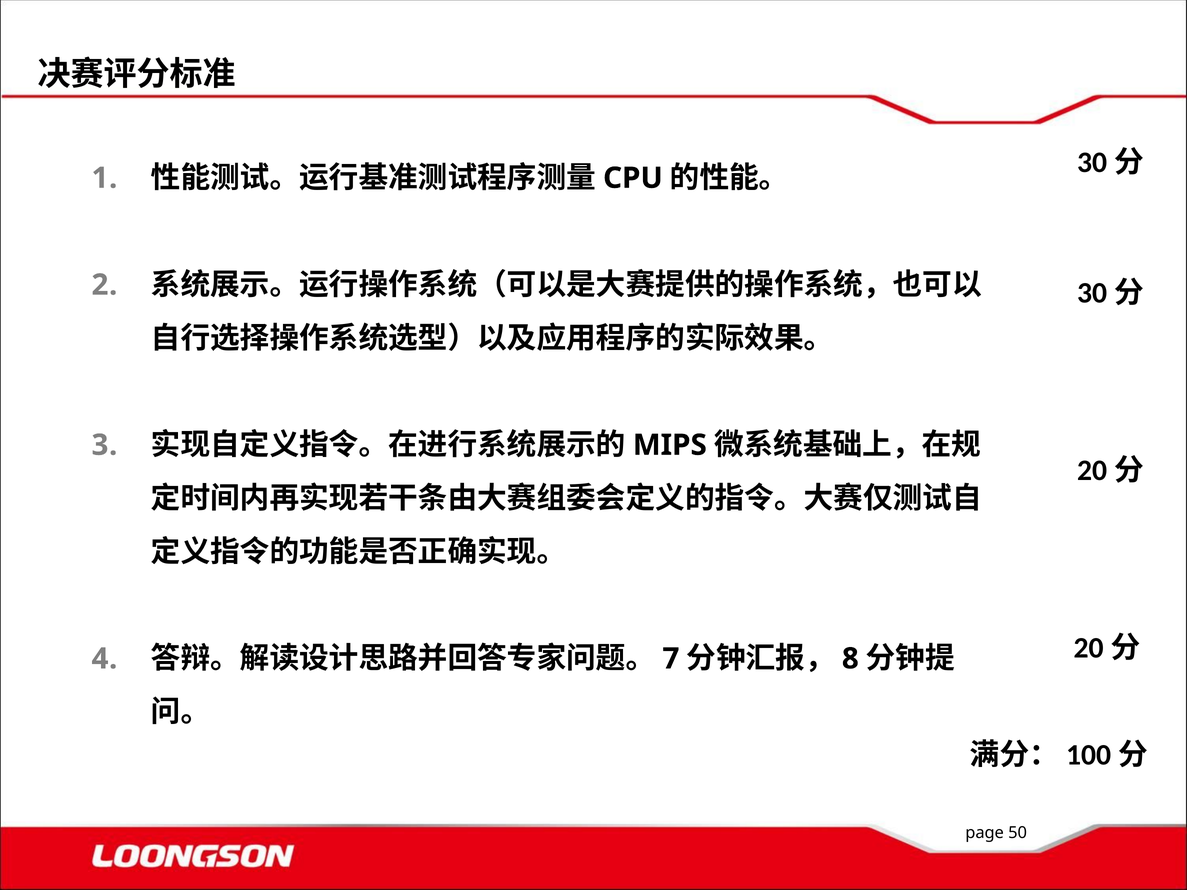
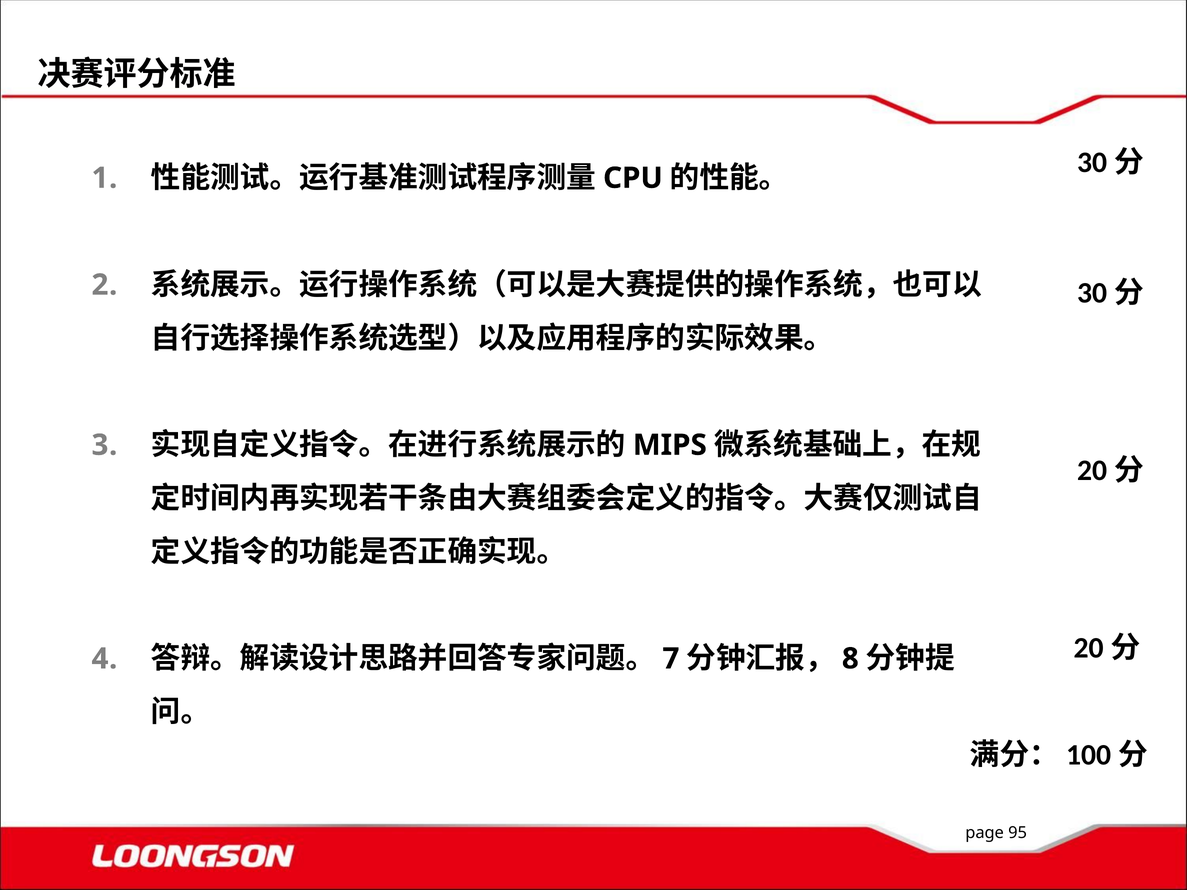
50: 50 -> 95 (1018, 833)
